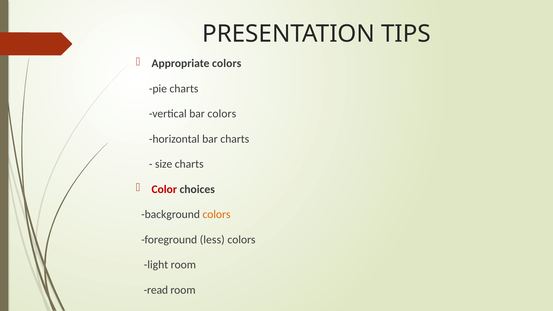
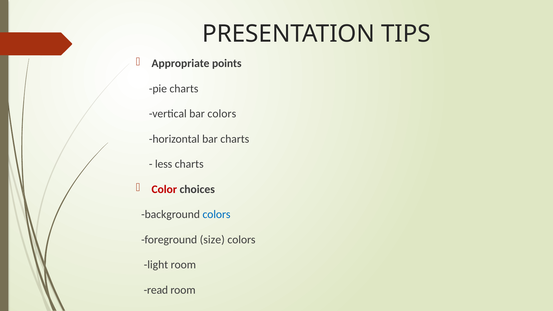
Appropriate colors: colors -> points (227, 64)
size: size -> less (164, 164)
colors colour: orange -> blue (216, 214)
less: less -> size (212, 240)
